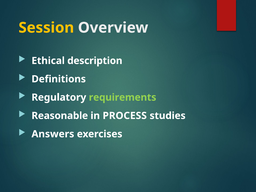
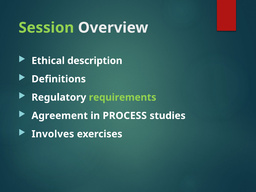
Session colour: yellow -> light green (46, 28)
Reasonable: Reasonable -> Agreement (60, 116)
Answers: Answers -> Involves (53, 134)
